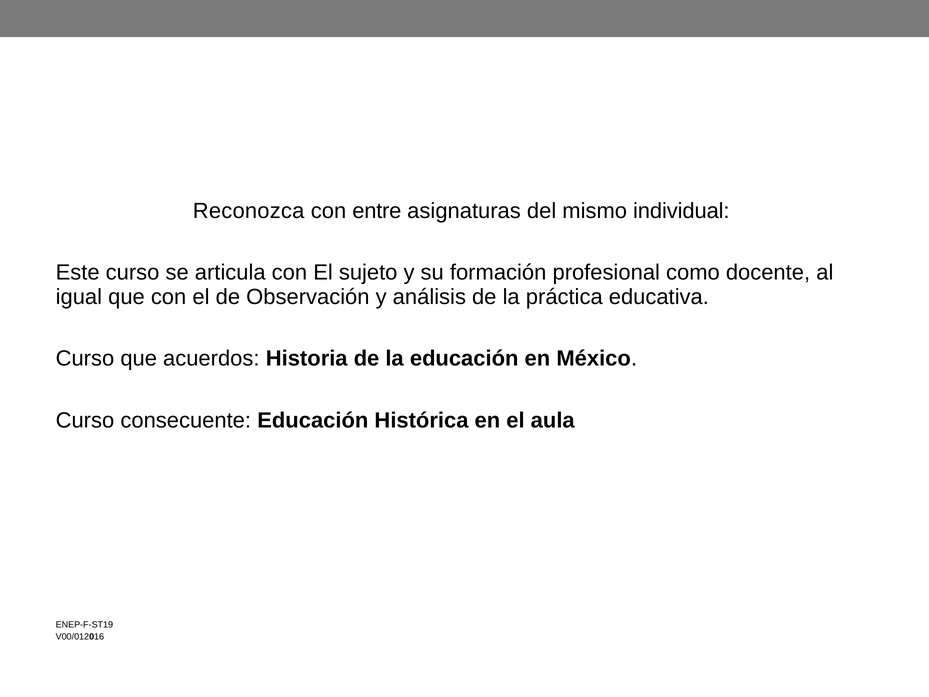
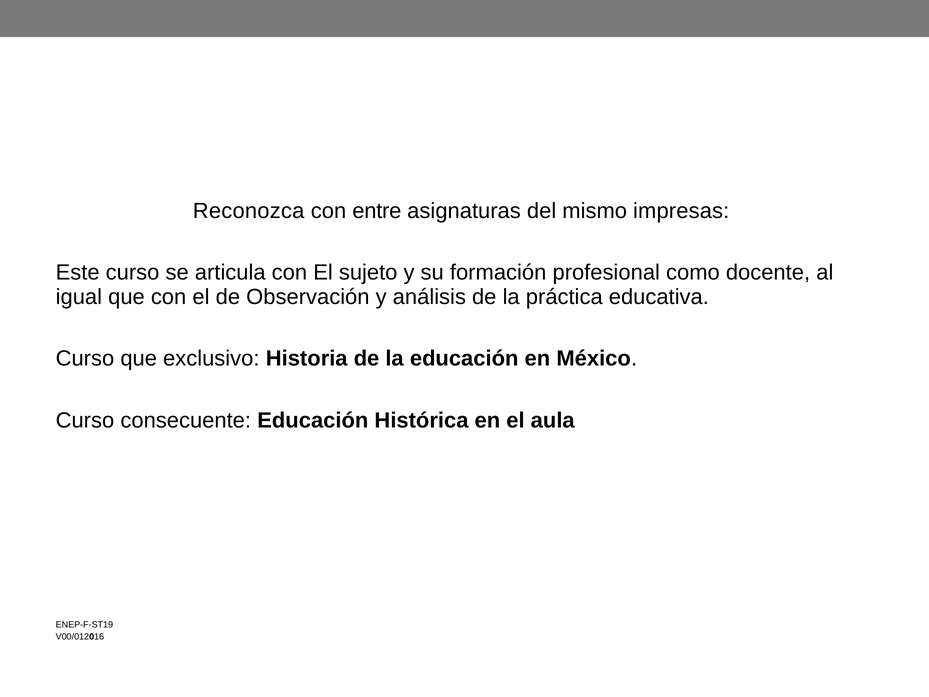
individual: individual -> impresas (681, 211)
acuerdos: acuerdos -> exclusivo (211, 359)
